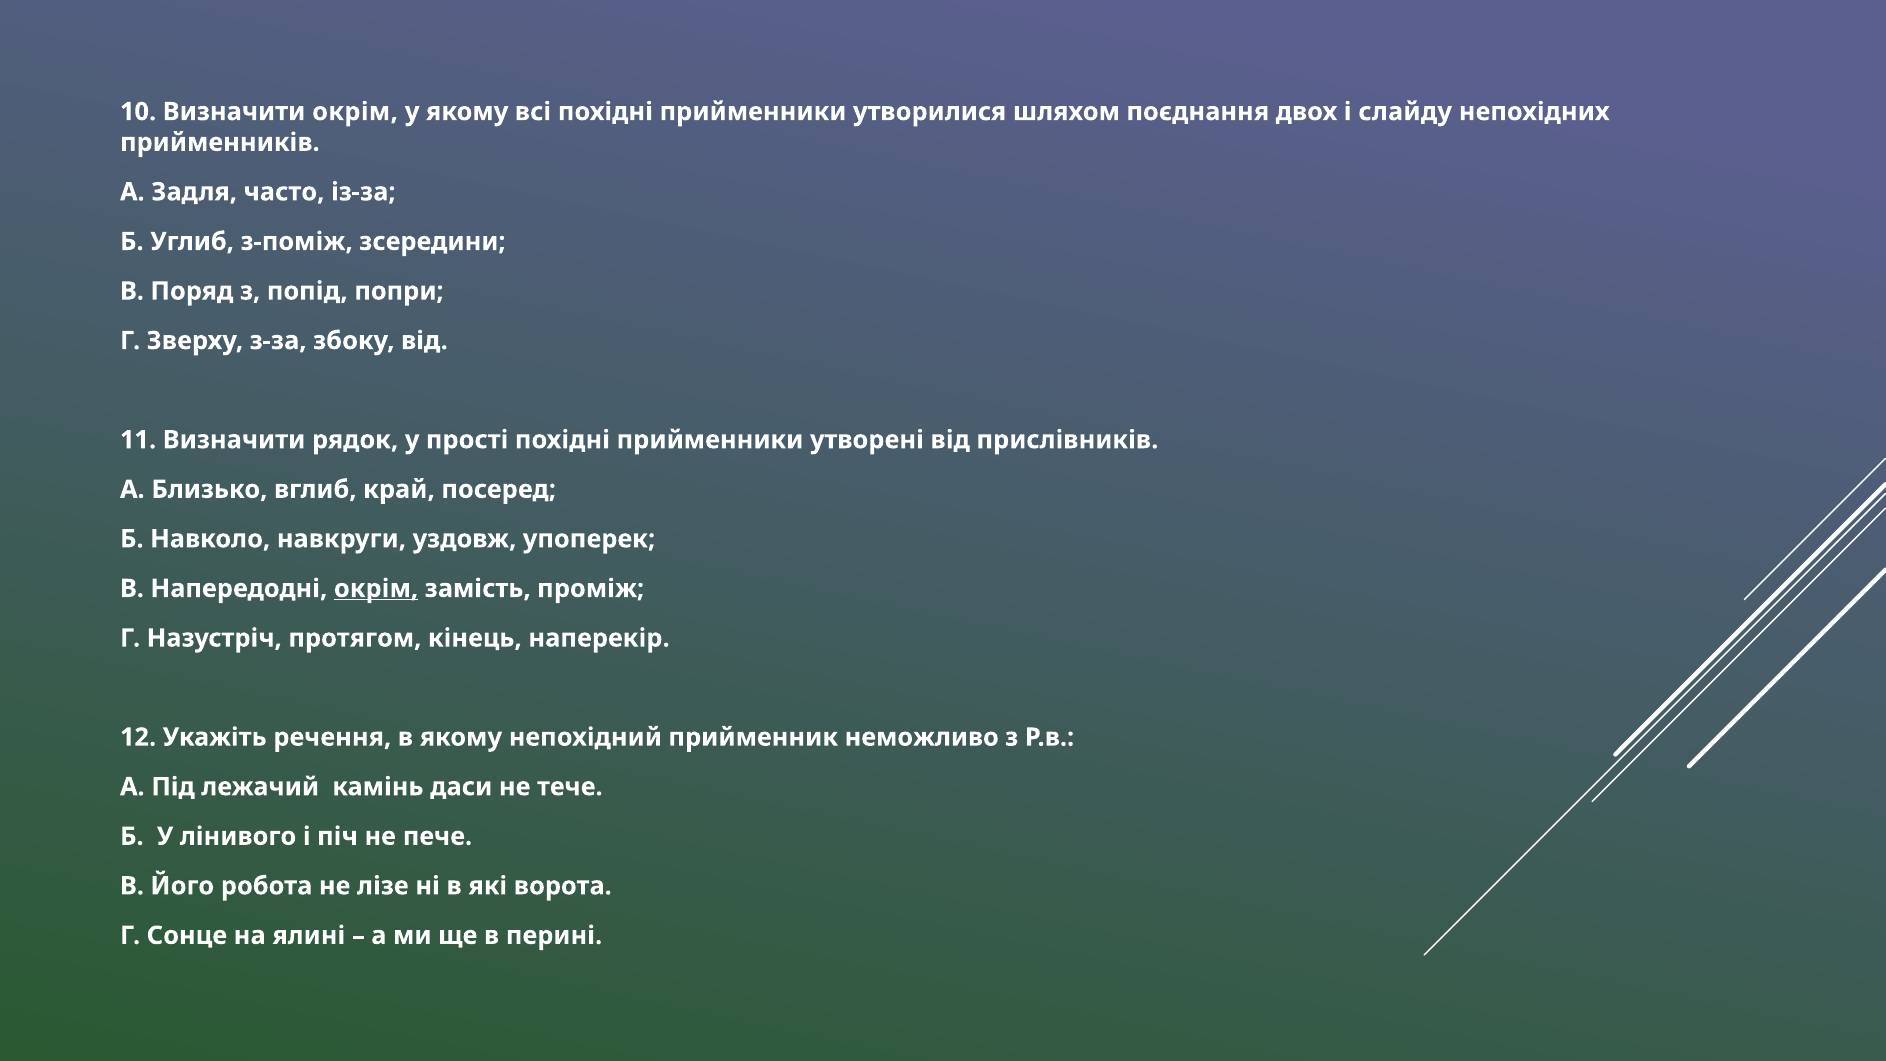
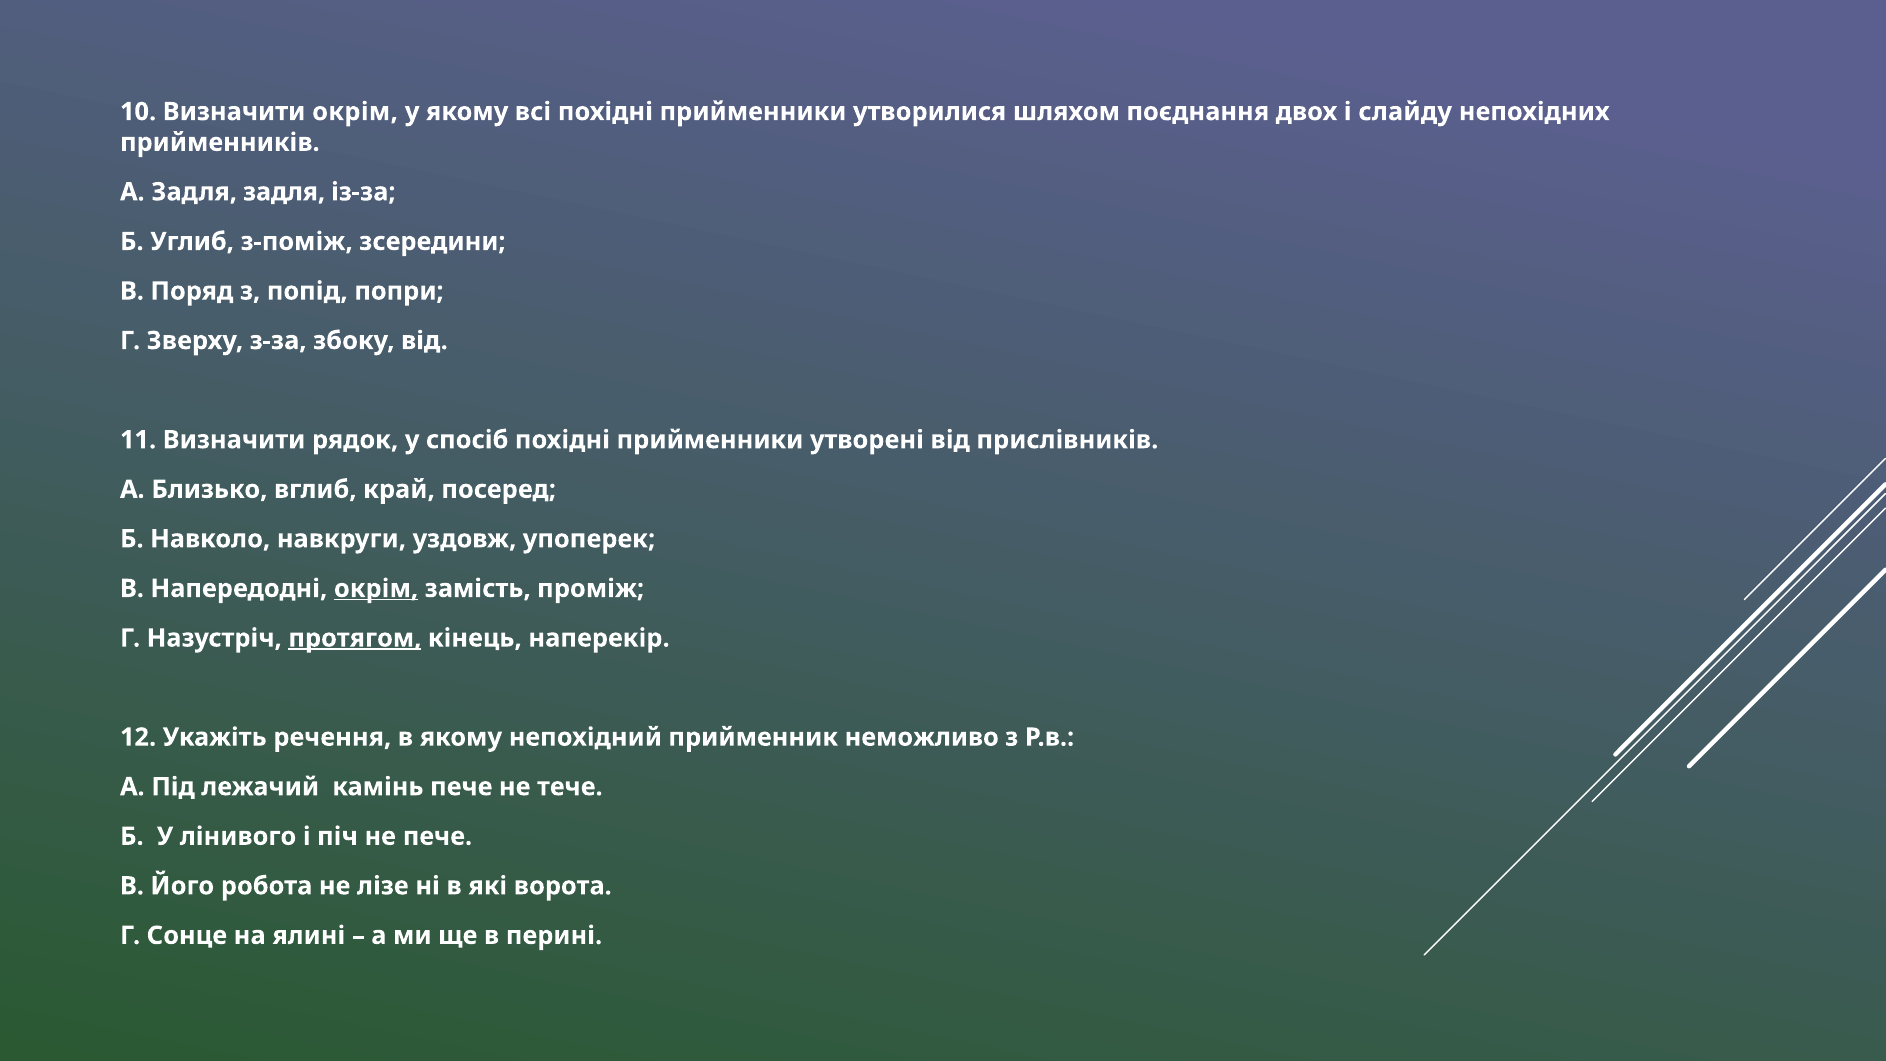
Задля часто: часто -> задля (284, 192)
прості: прості -> спосіб (467, 440)
протягом underline: none -> present (355, 638)
камінь даси: даси -> пече (461, 787)
